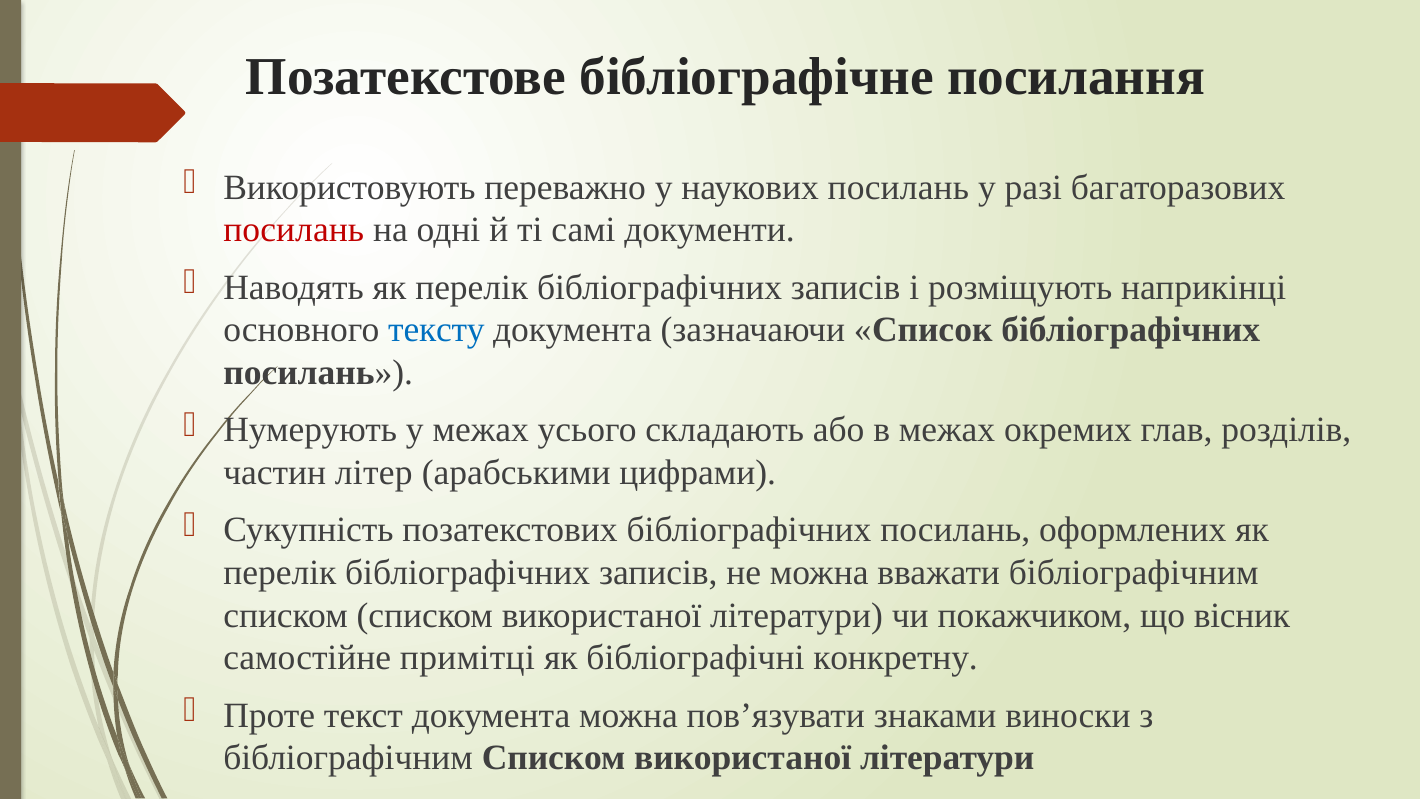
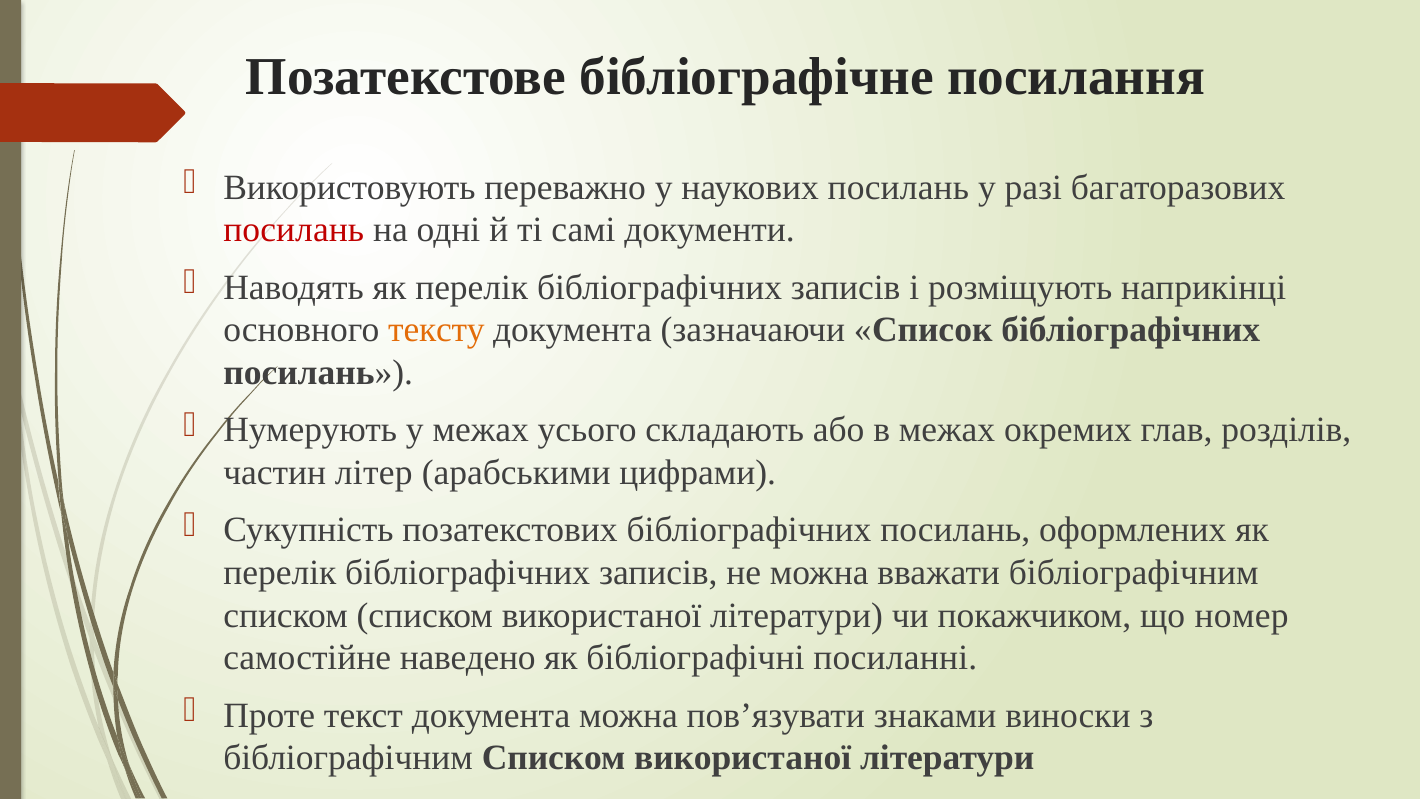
тексту colour: blue -> orange (436, 330)
вісник: вісник -> номер (1242, 615)
примітці: примітці -> наведено (468, 658)
конкретну: конкретну -> посиланні (895, 658)
